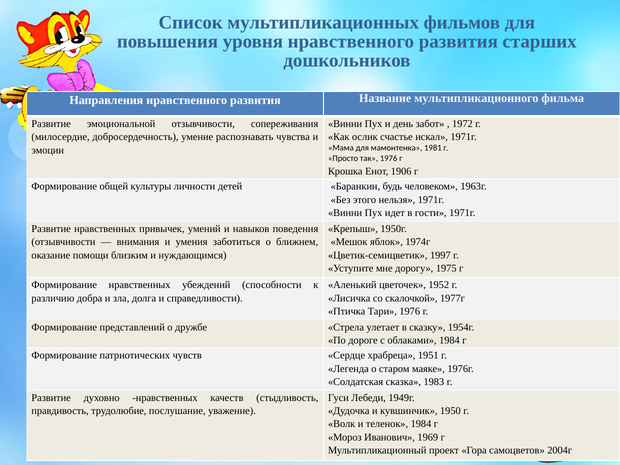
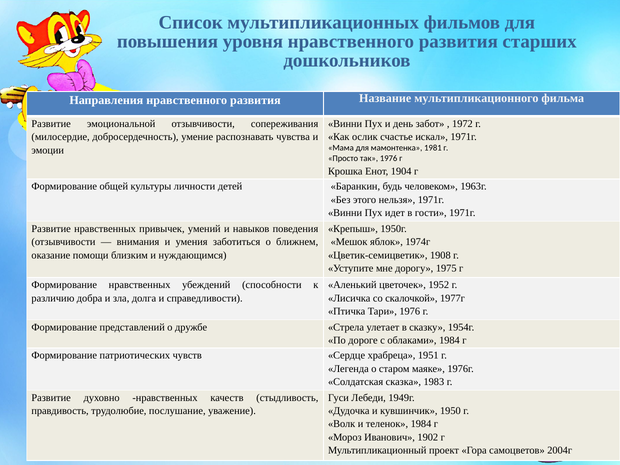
1906: 1906 -> 1904 (401, 171)
1997: 1997 -> 1908 (440, 255)
1969: 1969 -> 1902 (428, 437)
